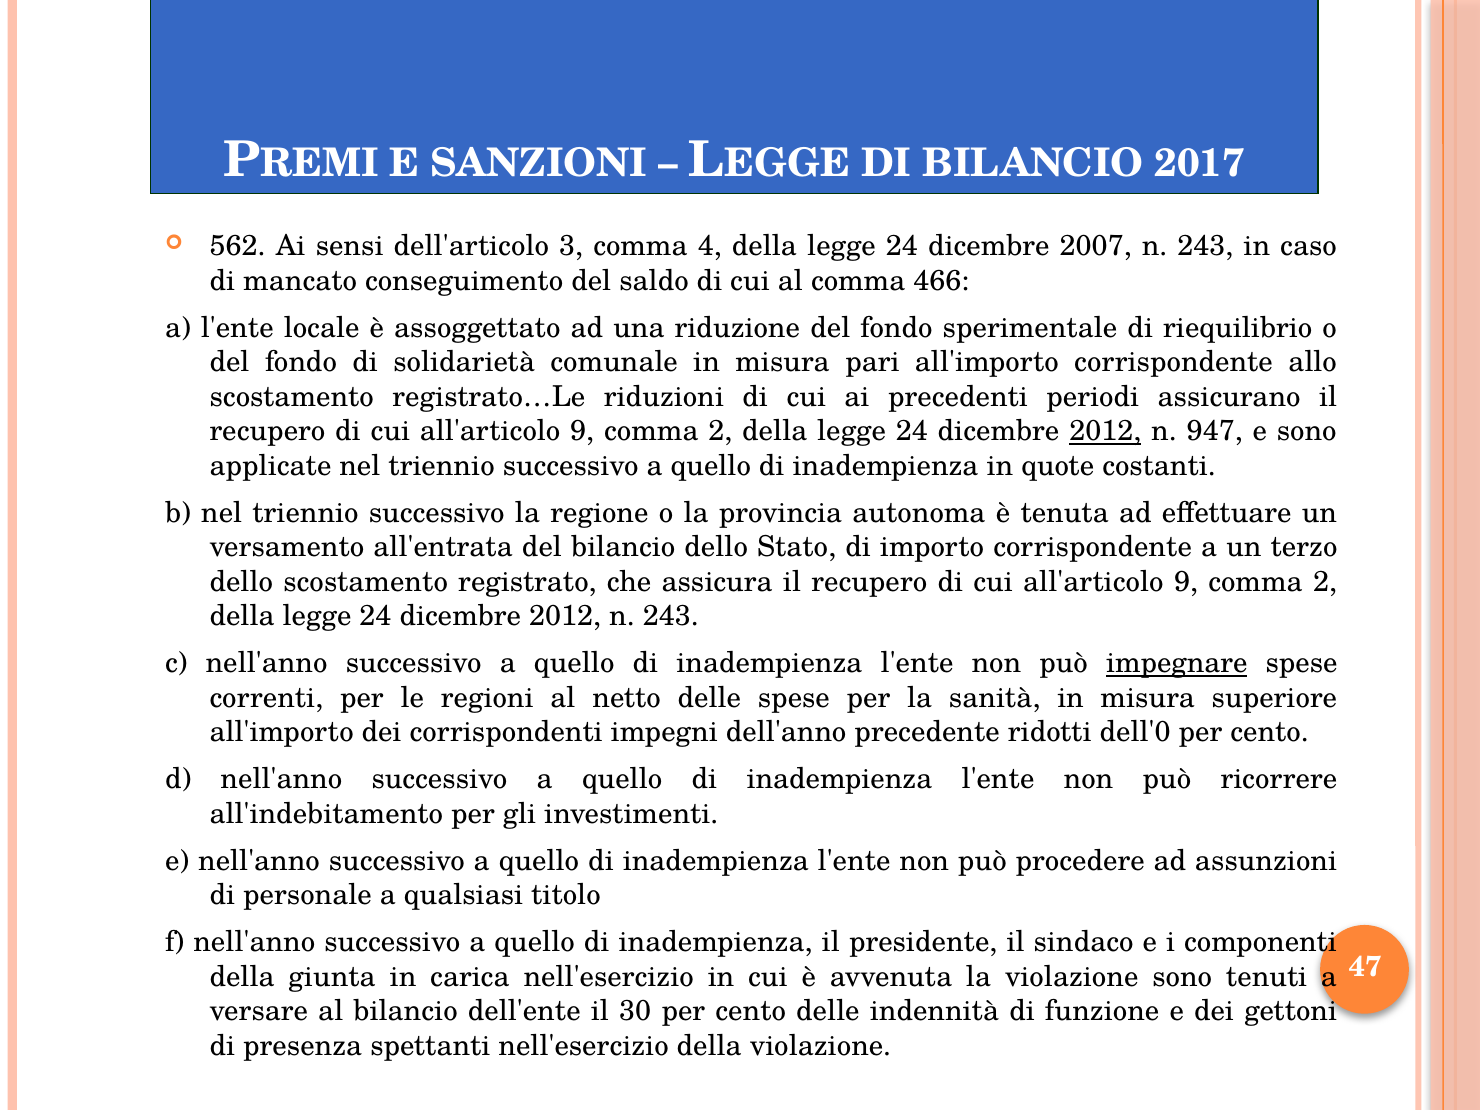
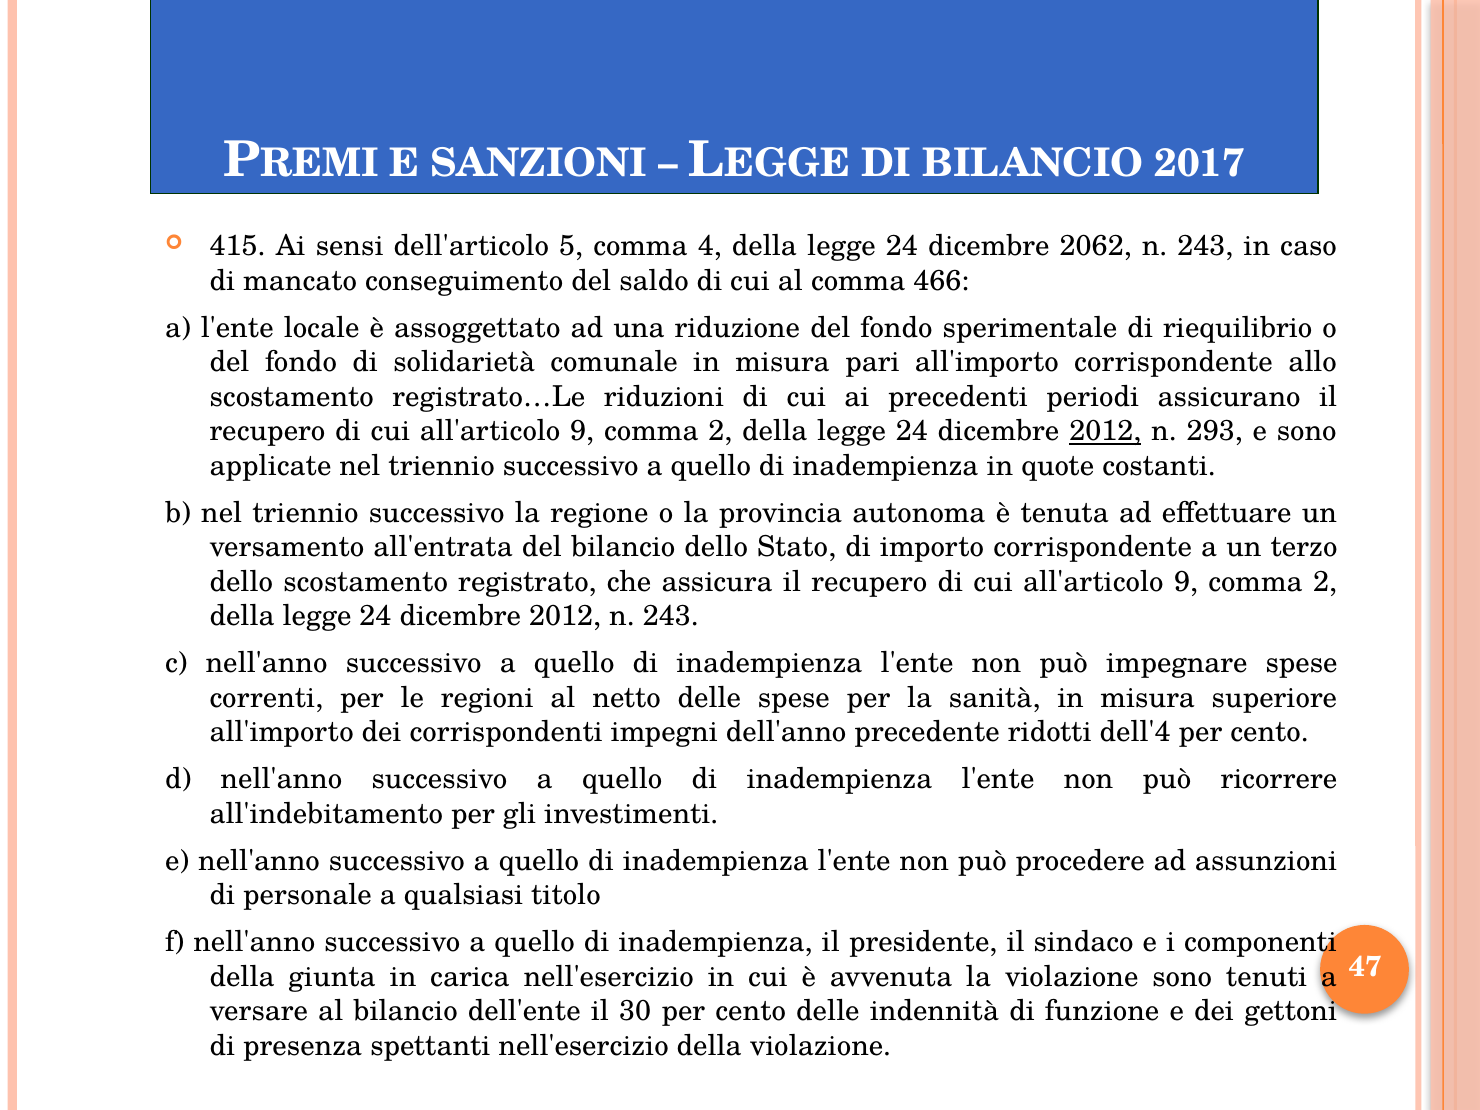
562: 562 -> 415 (238, 246)
3: 3 -> 5 (571, 246)
2007: 2007 -> 2062 (1096, 246)
947: 947 -> 293 (1215, 431)
impegnare underline: present -> none (1177, 663)
dell'0: dell'0 -> dell'4 (1135, 732)
